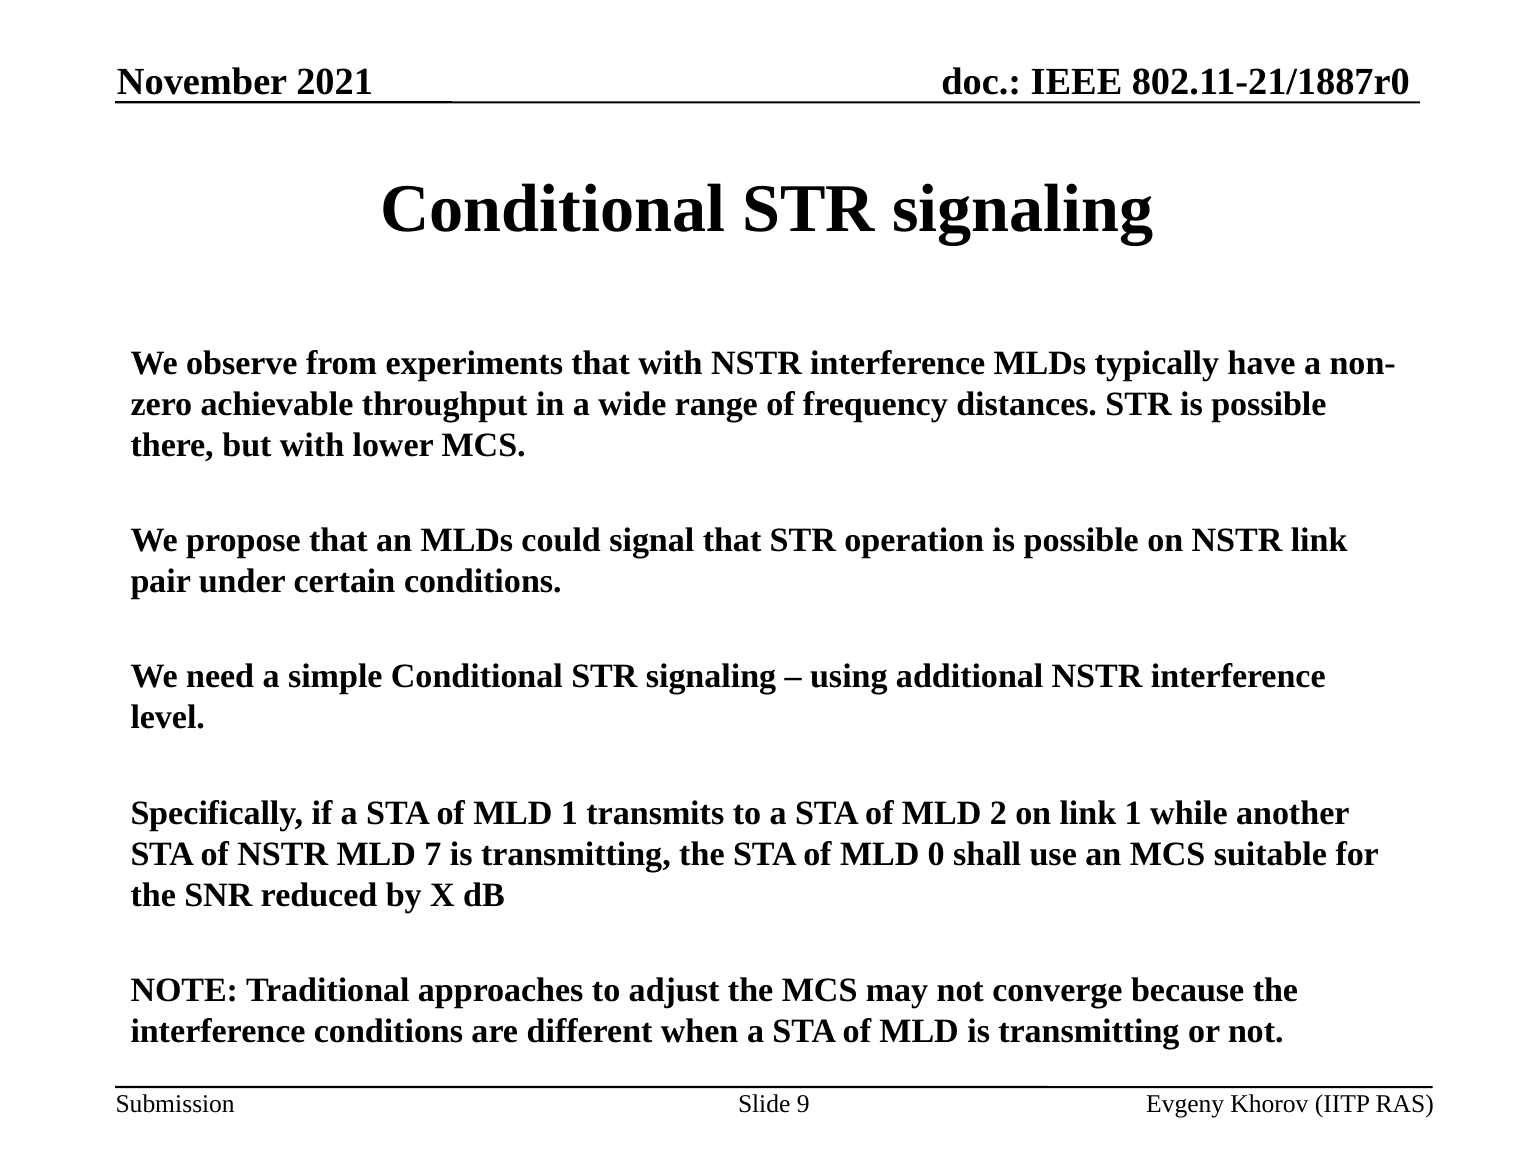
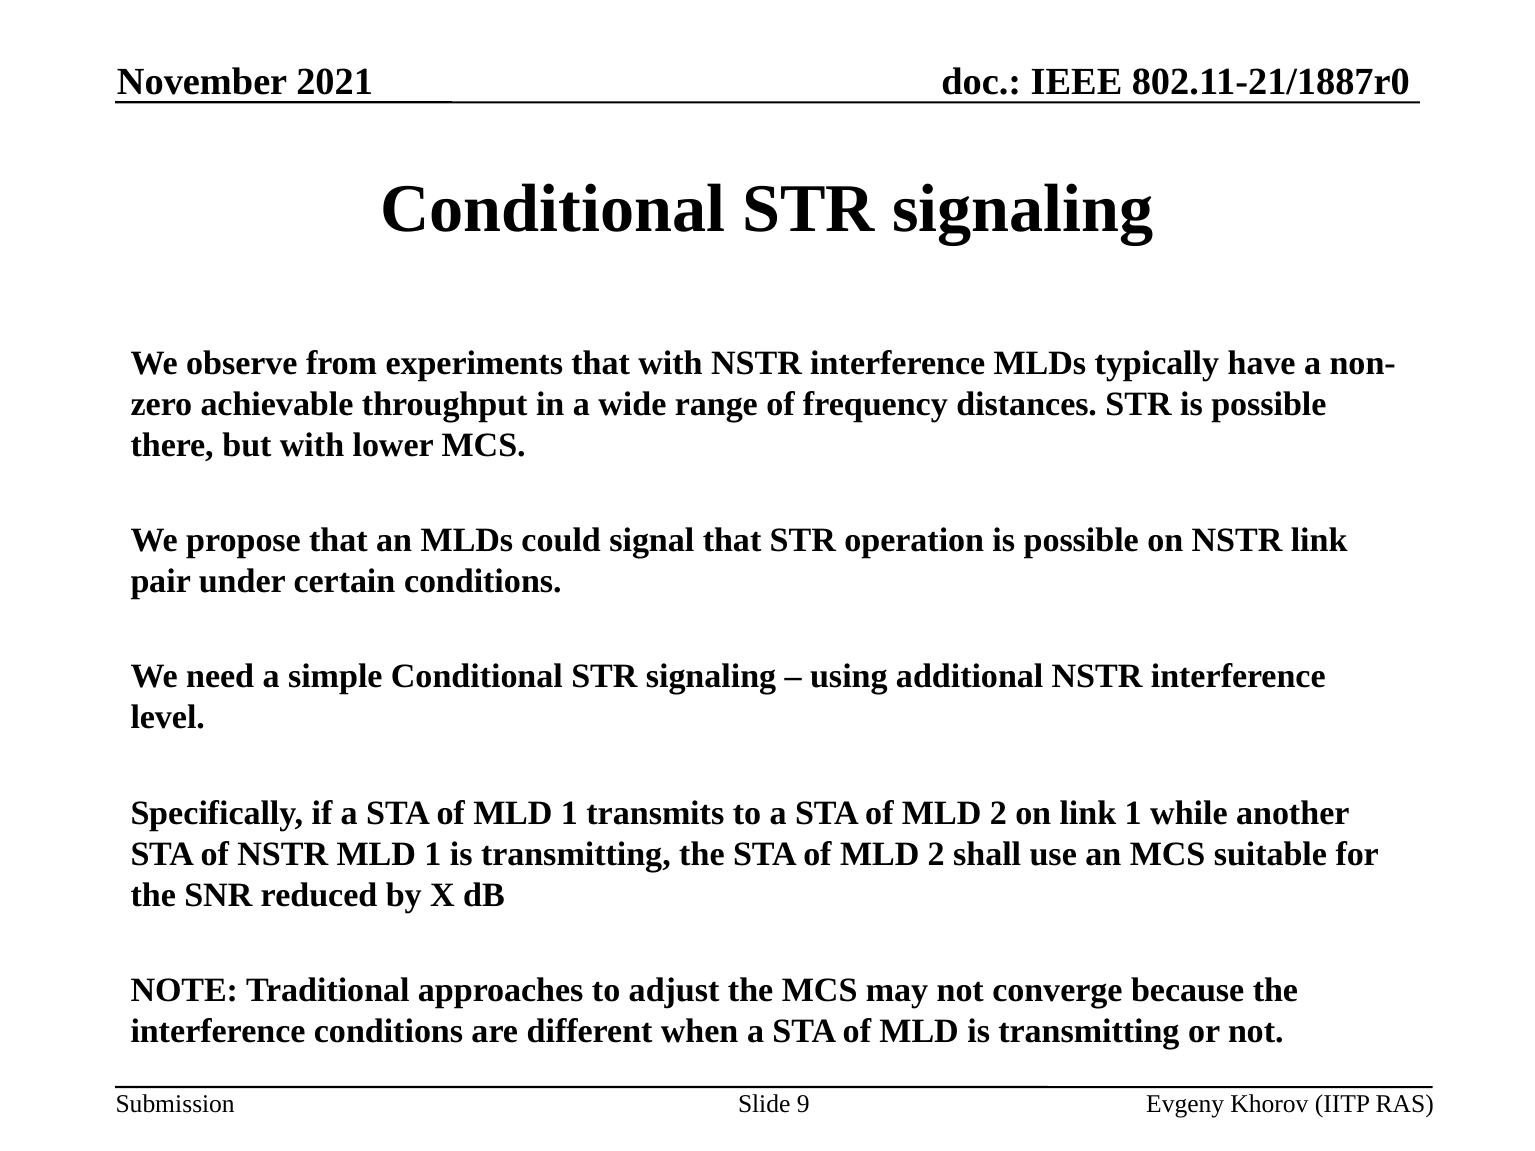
NSTR MLD 7: 7 -> 1 (433, 854)
0: 0 -> 2 (936, 854)
